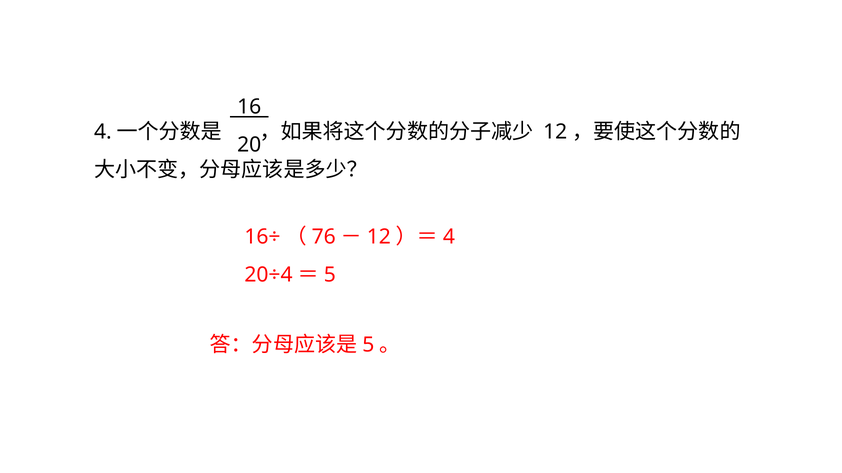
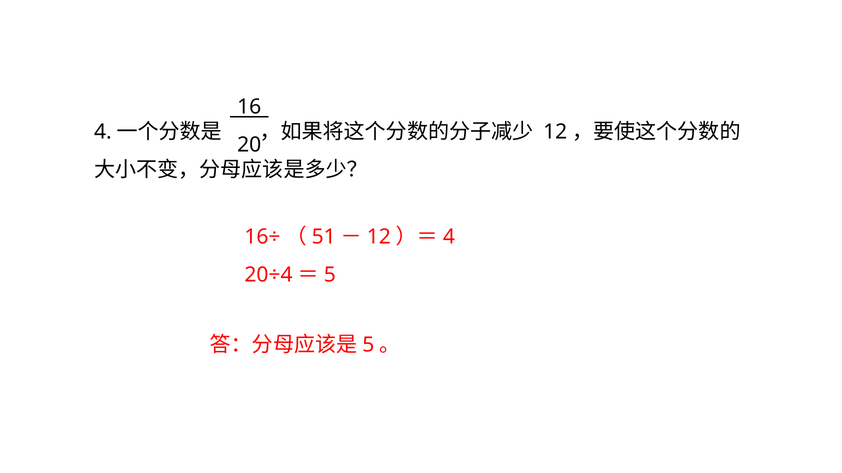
76: 76 -> 51 (324, 237)
